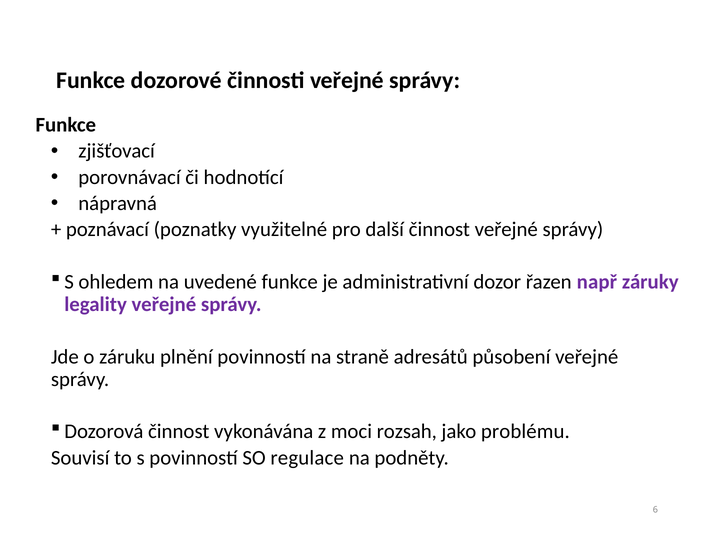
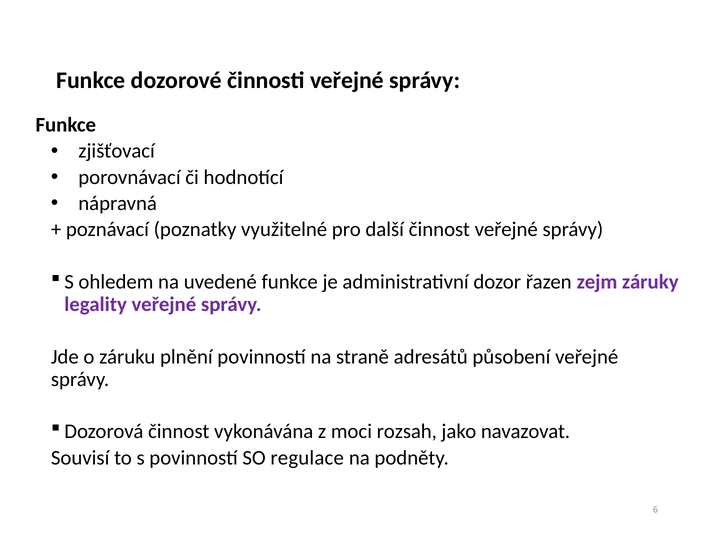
např: např -> zejm (597, 282)
problému: problému -> navazovat (526, 432)
